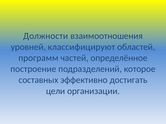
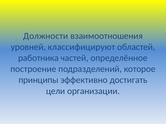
программ: программ -> работника (38, 58)
составных: составных -> принципы (38, 80)
